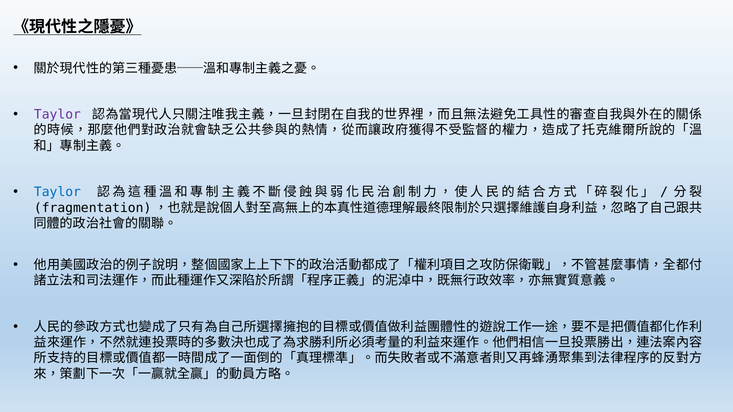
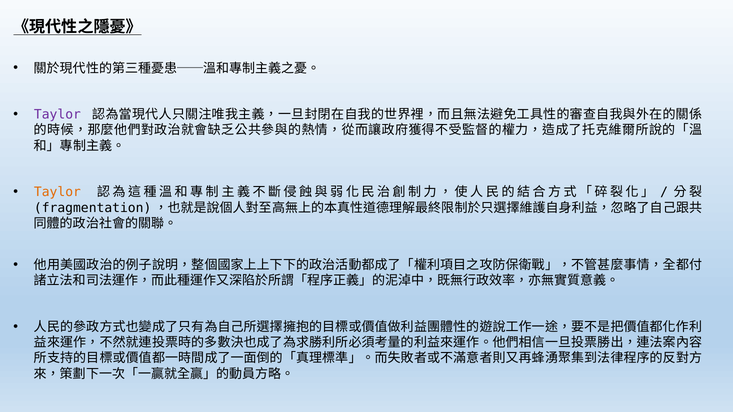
Taylor colour: blue -> orange (57, 192)
